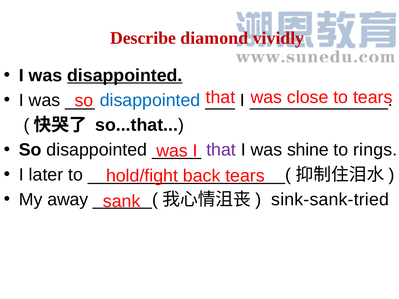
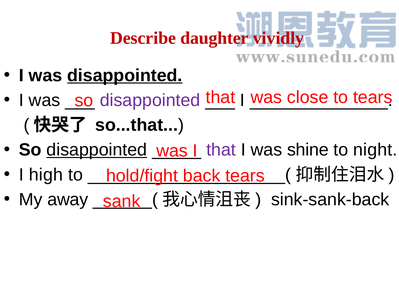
diamond: diamond -> daughter (214, 38)
disappointed colour: blue -> purple (150, 100)
disappointed underline: none -> present (97, 150)
rings: rings -> night (375, 150)
later: later -> high (46, 175)
sink-sank-tried: sink-sank-tried -> sink-sank-back (330, 200)
